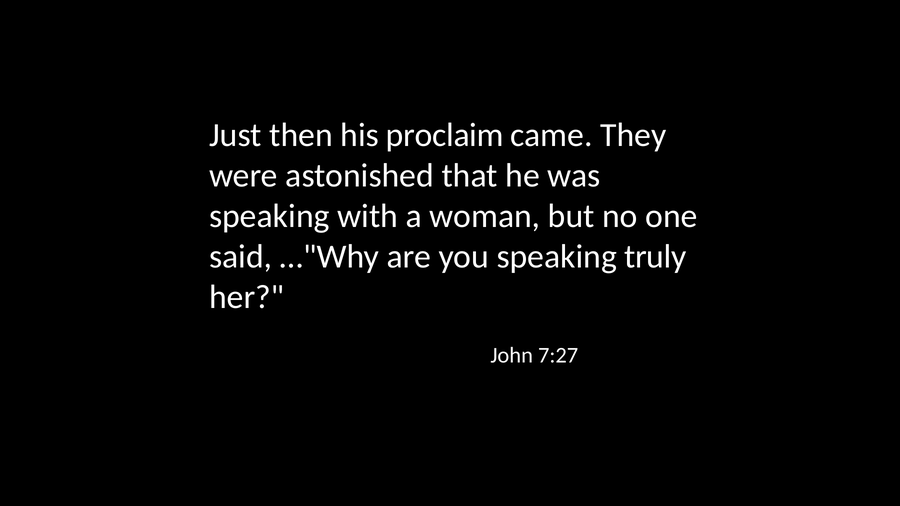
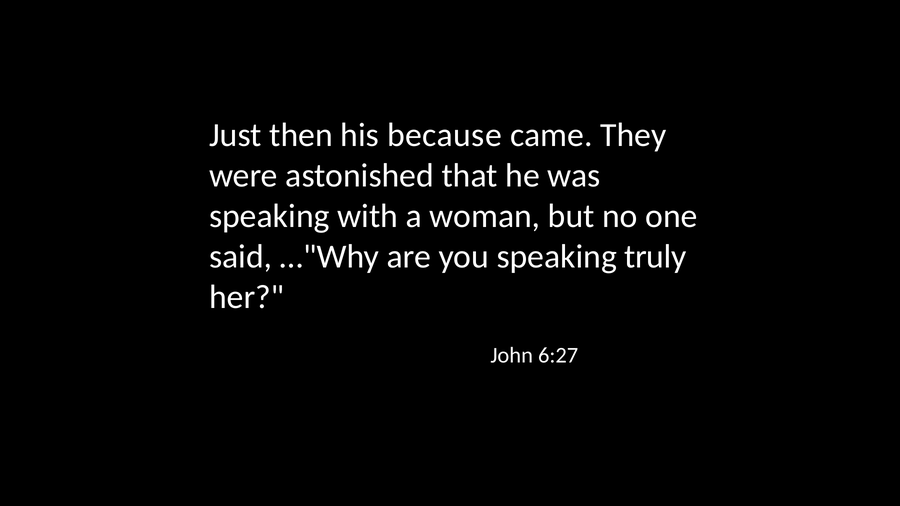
proclaim: proclaim -> because (444, 135)
7:27: 7:27 -> 6:27 (558, 356)
